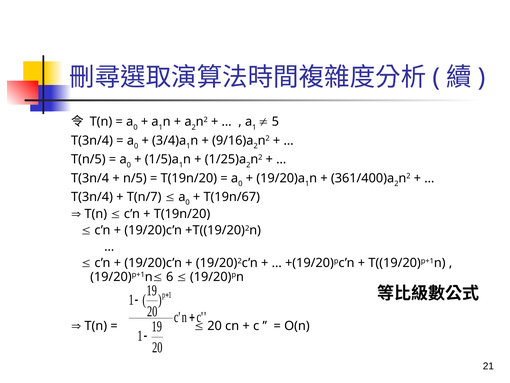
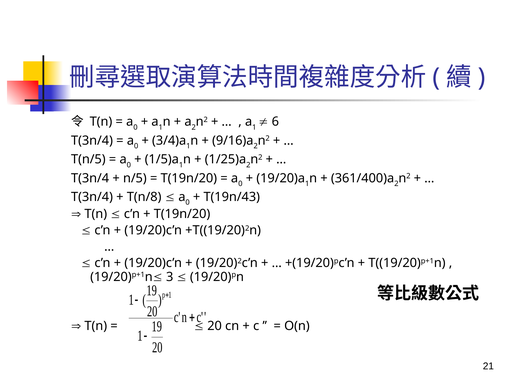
5: 5 -> 6 (275, 122)
T(n/7: T(n/7 -> T(n/8 (144, 197)
T(19n/67: T(19n/67 -> T(19n/43 (232, 197)
6: 6 -> 3 (170, 276)
